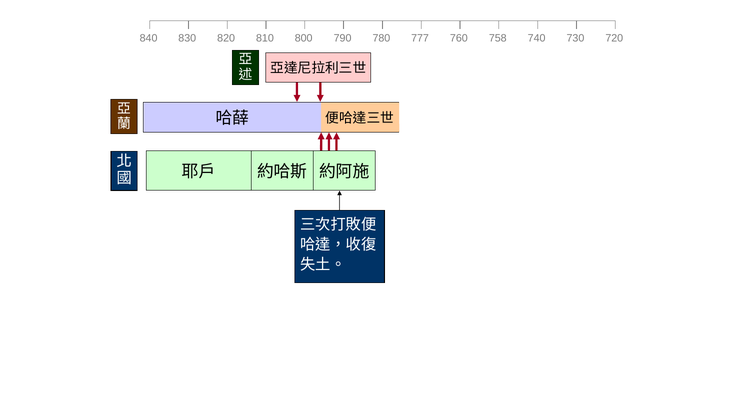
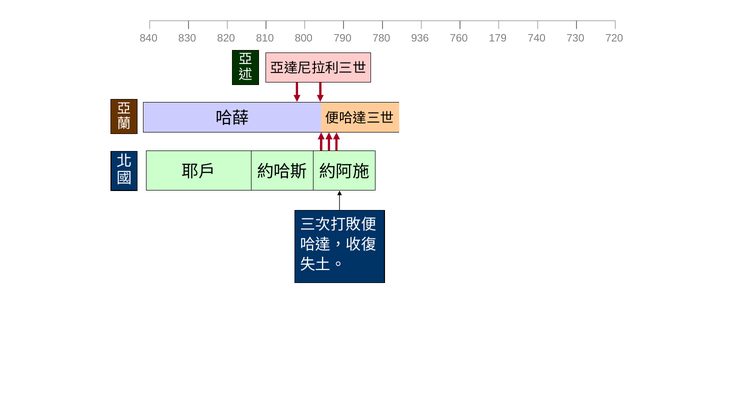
777: 777 -> 936 (420, 38)
758: 758 -> 179 (498, 38)
